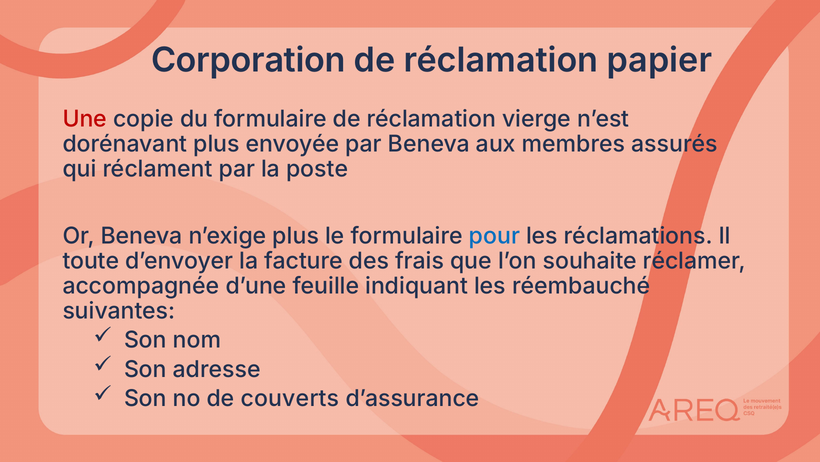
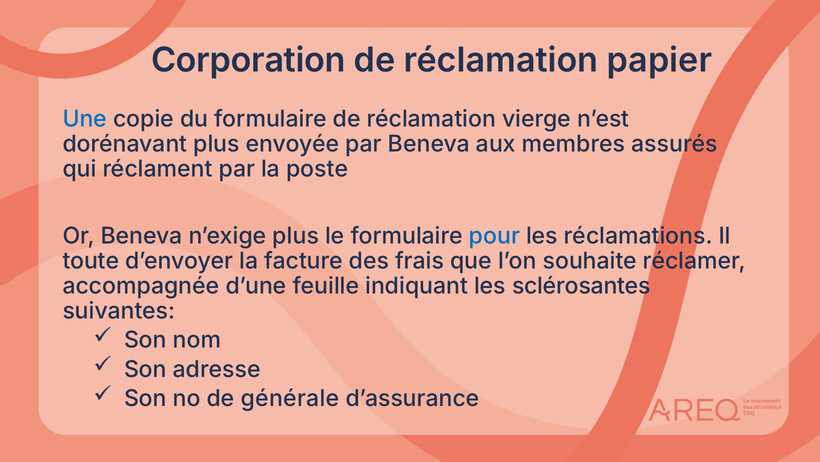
Une colour: red -> blue (85, 119)
réembauché: réembauché -> sclérosantes (581, 286)
couverts: couverts -> générale (290, 398)
